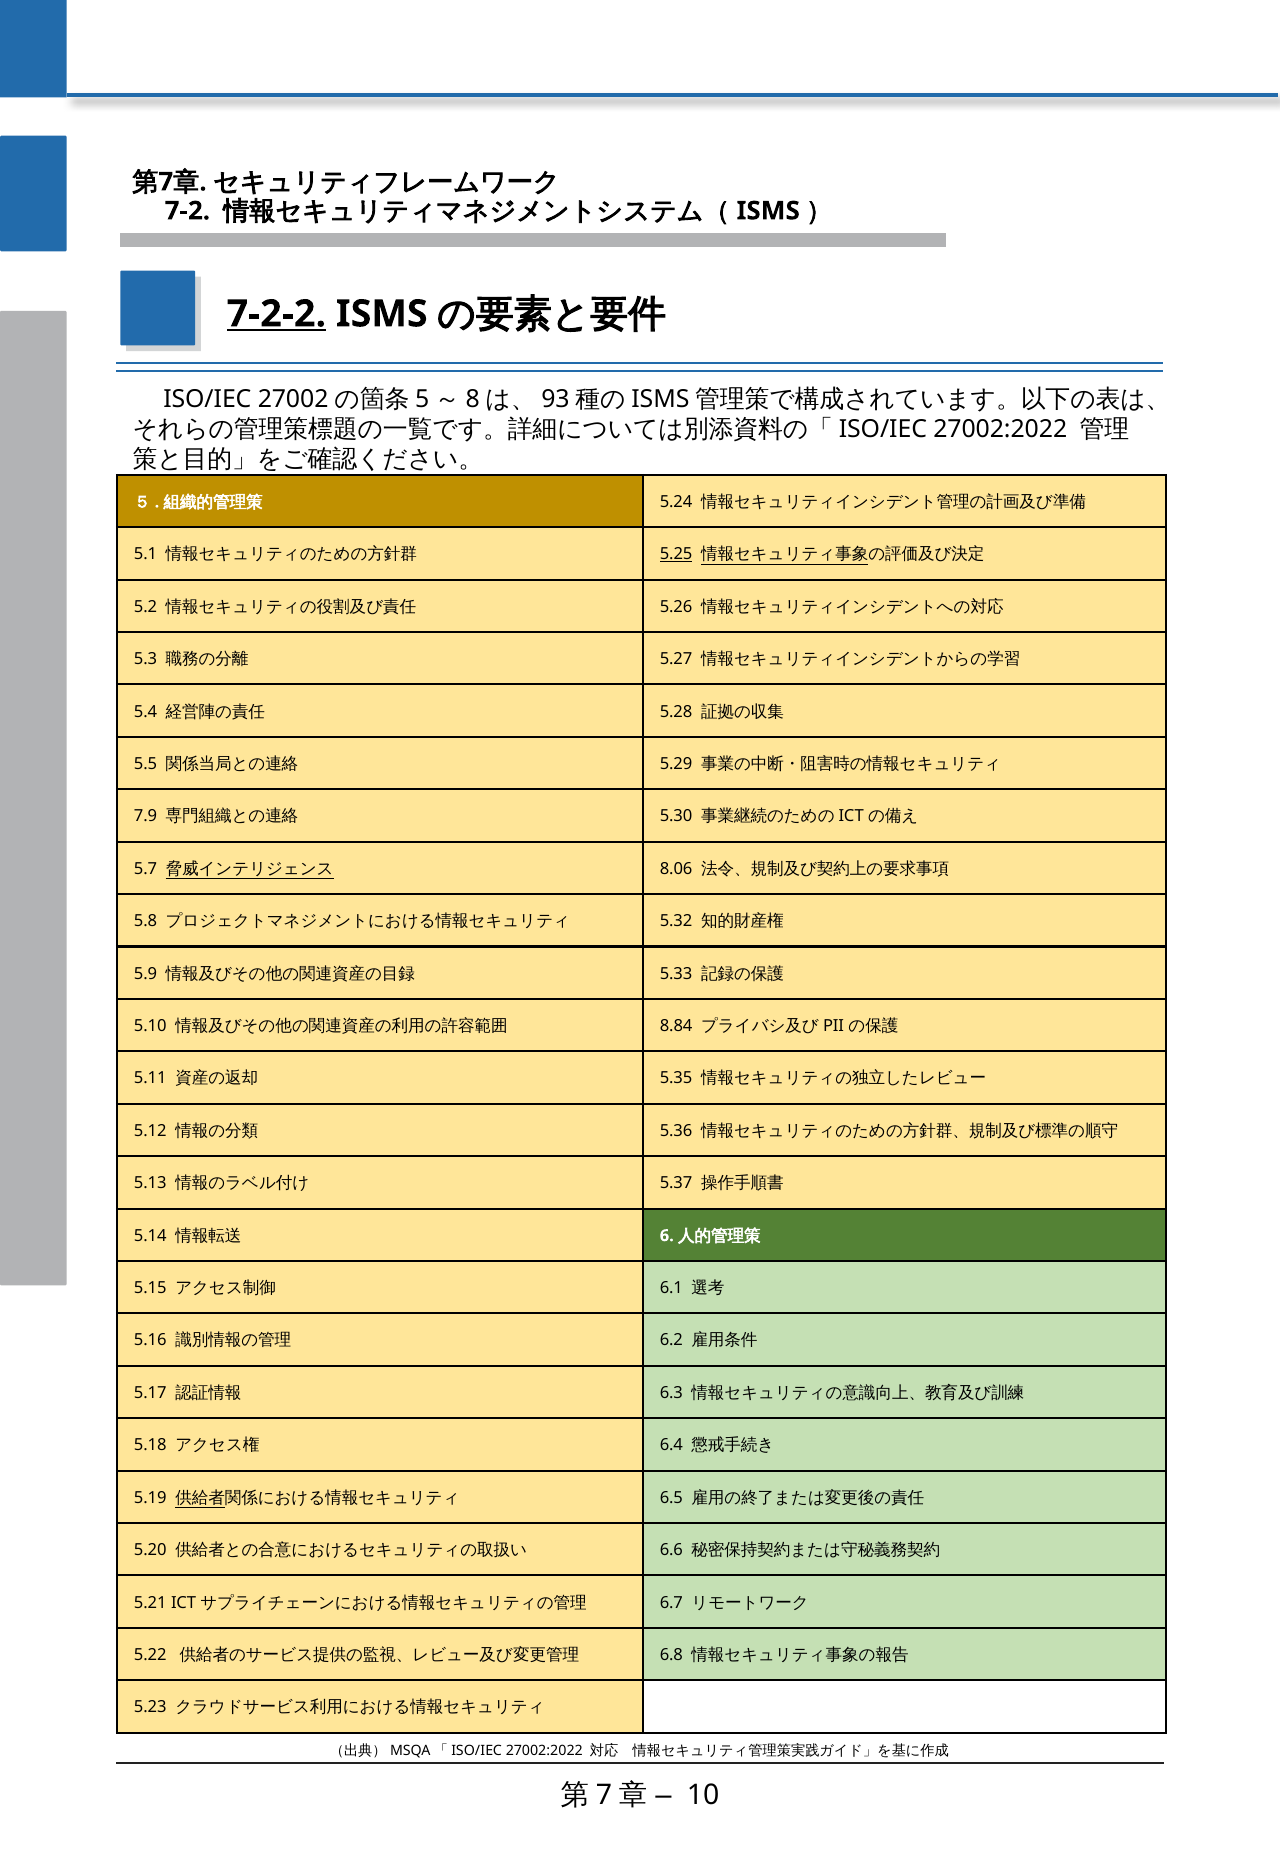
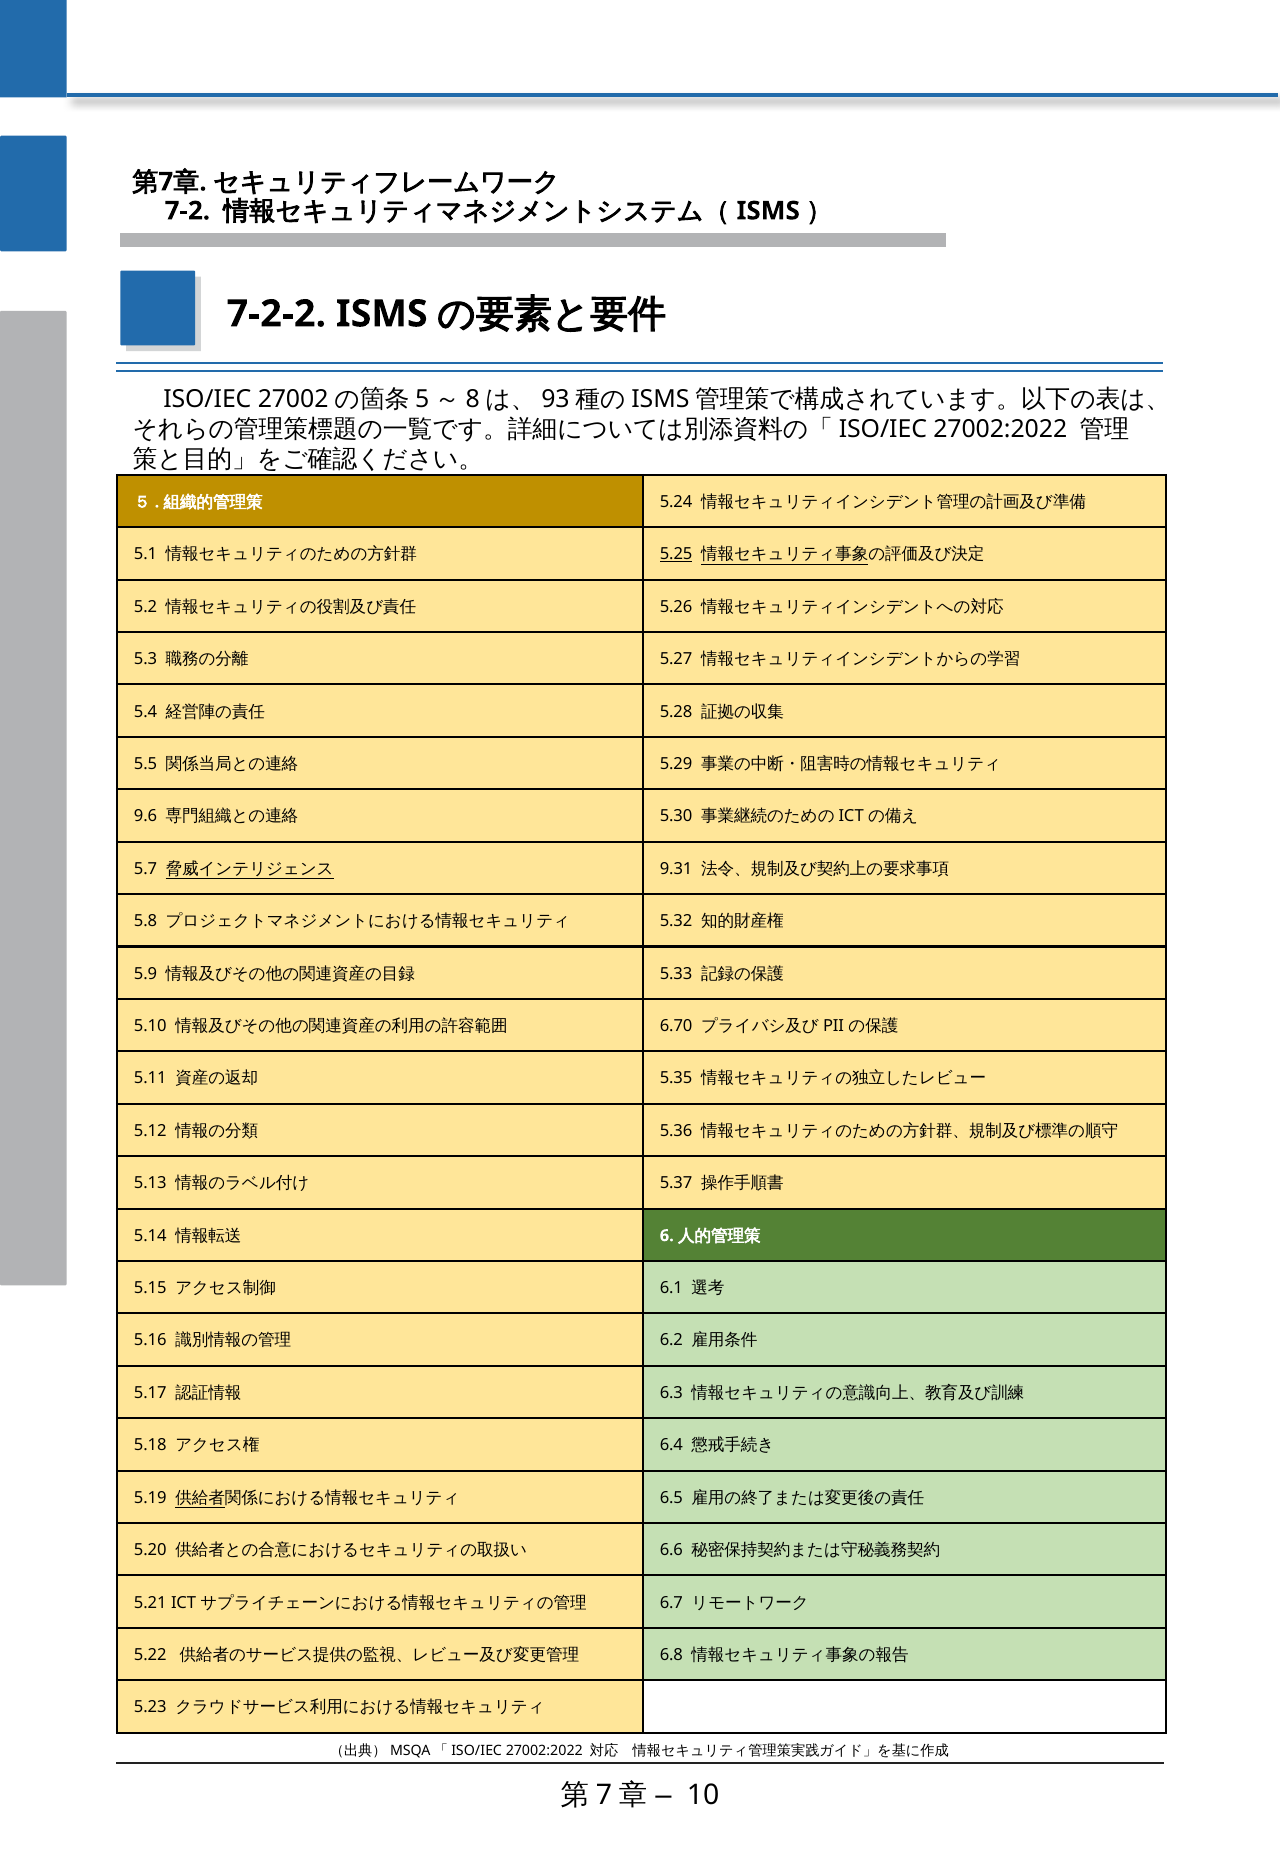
7-2-2 underline: present -> none (276, 314)
7.9: 7.9 -> 9.6 (146, 816)
8.06: 8.06 -> 9.31 (676, 869)
8.84: 8.84 -> 6.70 (676, 1026)
